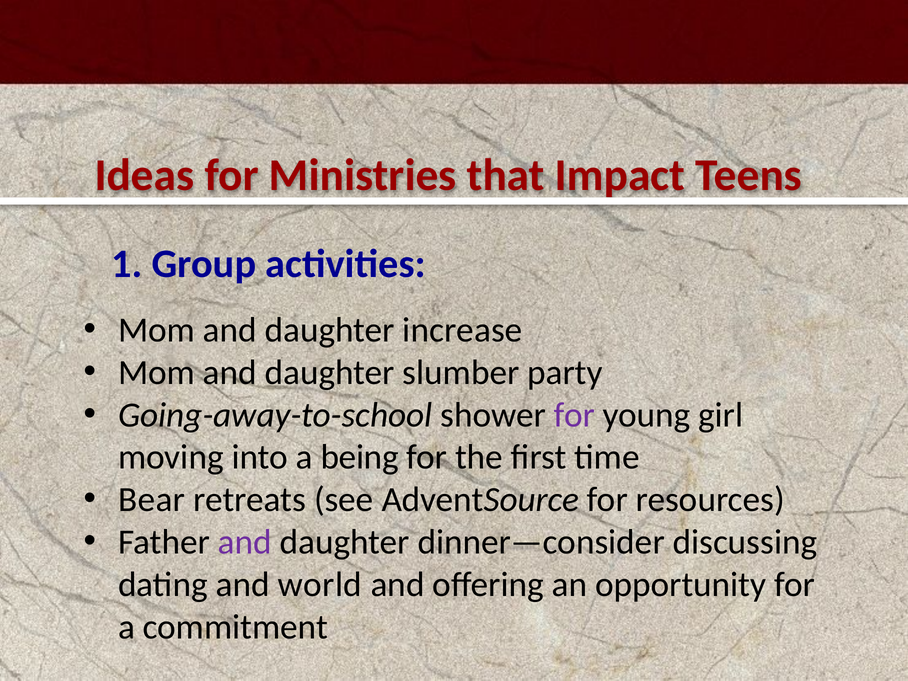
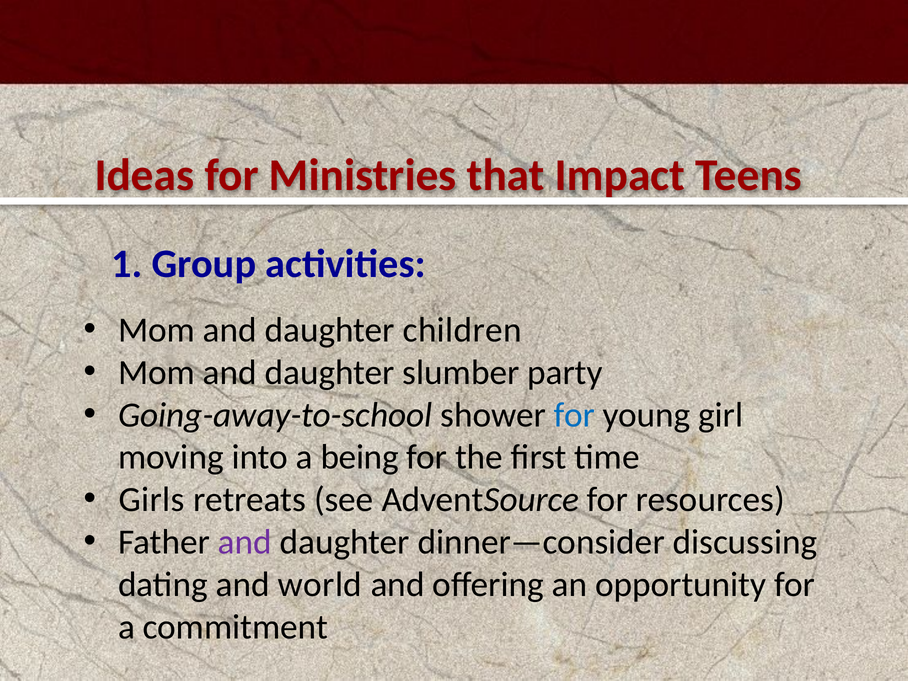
increase: increase -> children (462, 330)
for colour: purple -> blue (574, 415)
Bear: Bear -> Girls (152, 500)
